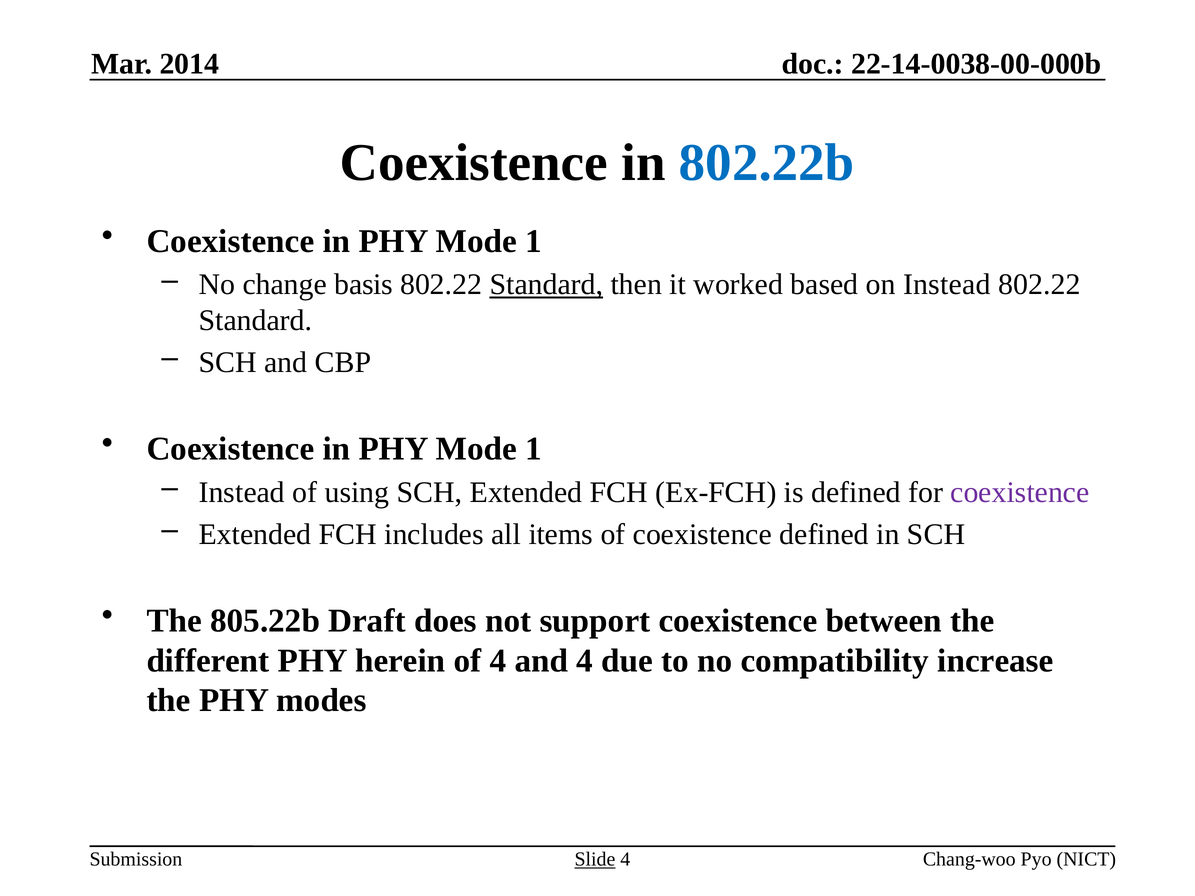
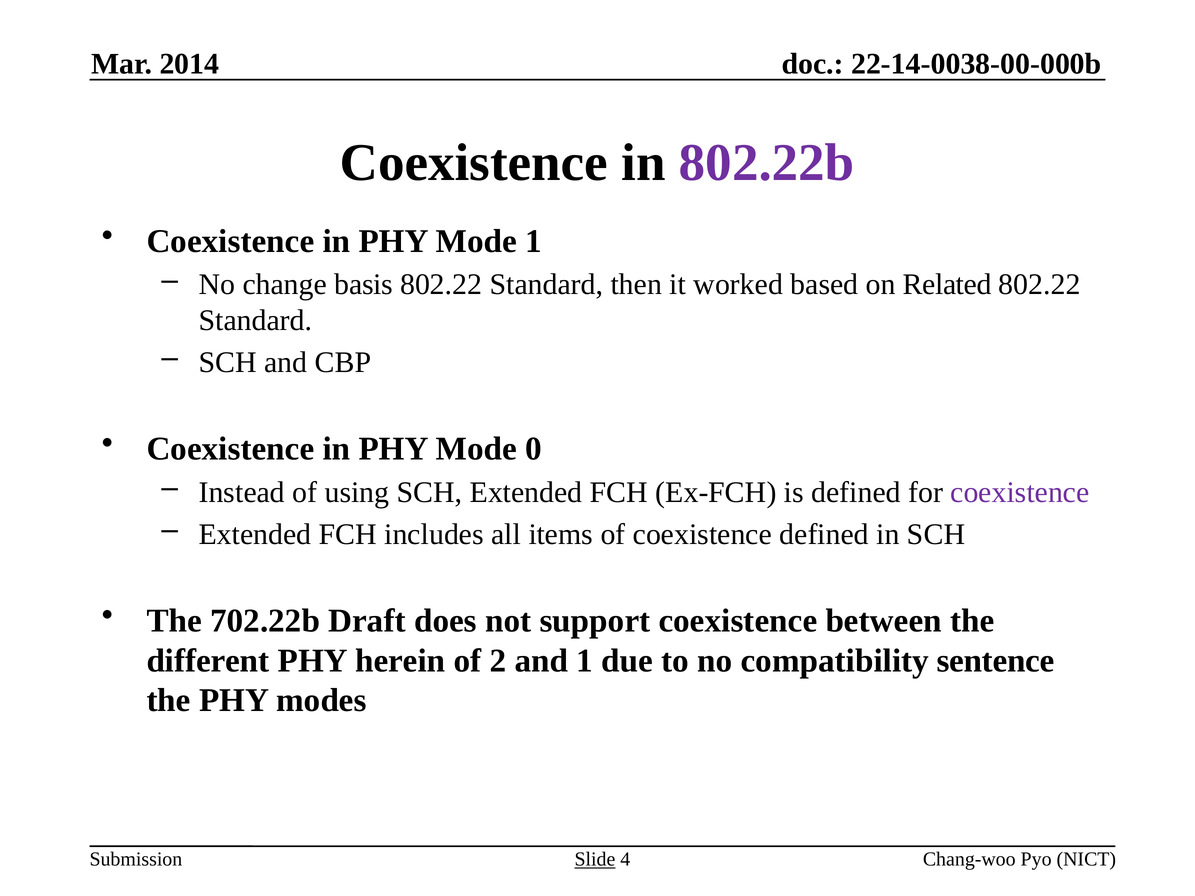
802.22b colour: blue -> purple (767, 163)
Standard underline: present -> none (546, 285)
on Instead: Instead -> Related (947, 285)
1: 1 -> 0 (534, 449)
805.22b: 805.22b -> 702.22b (265, 621)
of 4: 4 -> 2 (498, 661)
and 4: 4 -> 1 (585, 661)
increase: increase -> sentence (996, 661)
